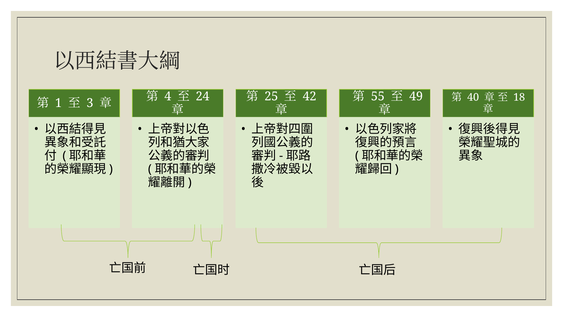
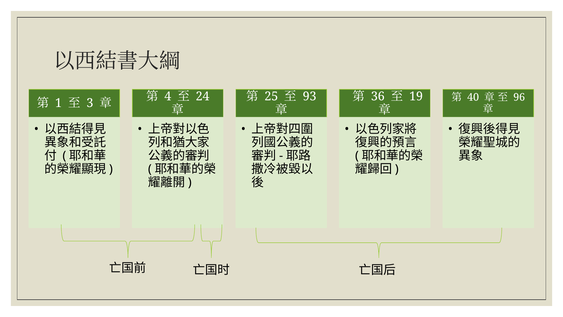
42: 42 -> 93 (310, 96)
55: 55 -> 36 (378, 96)
49: 49 -> 19 (416, 96)
18: 18 -> 96 (519, 97)
